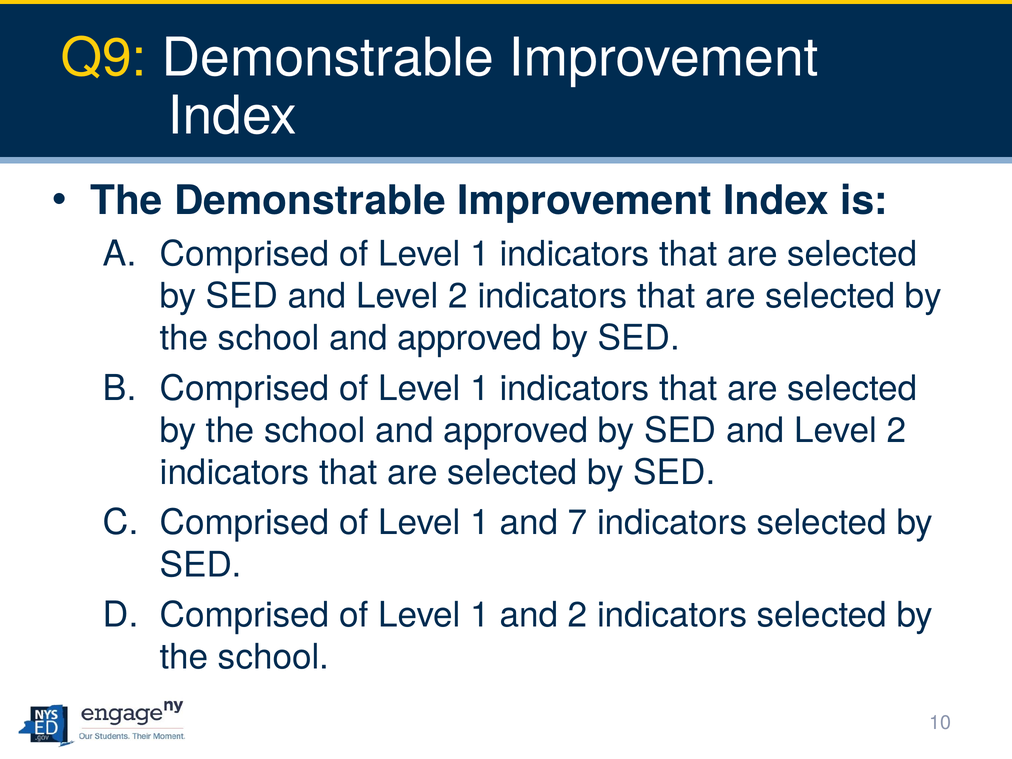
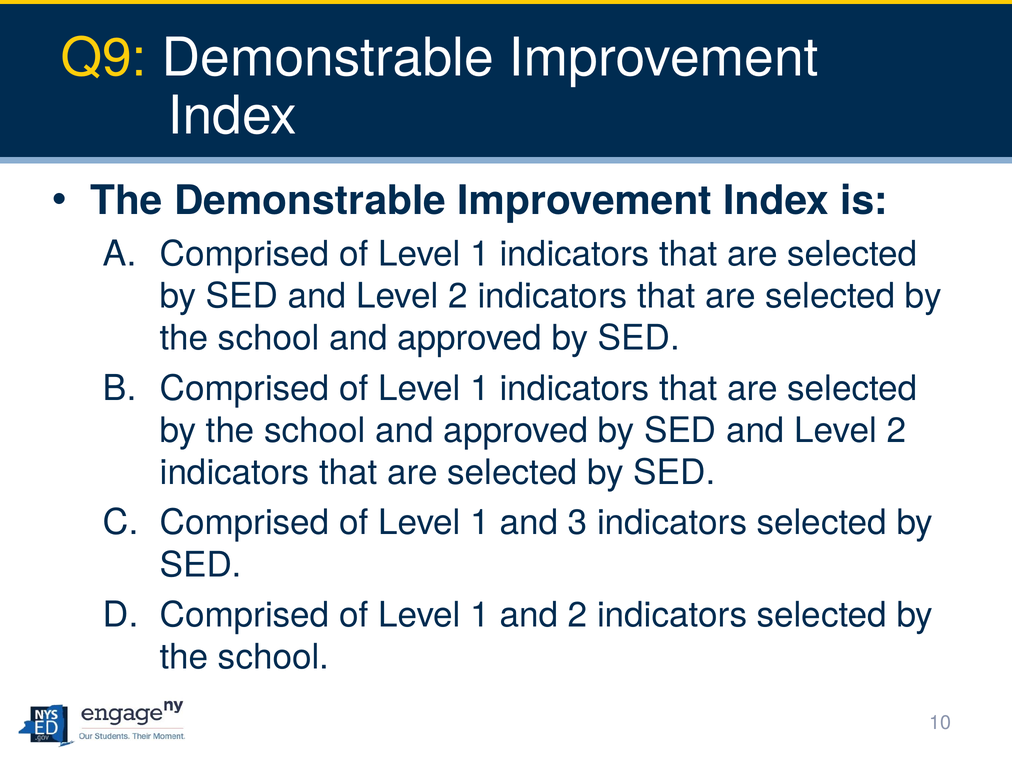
7: 7 -> 3 (578, 523)
